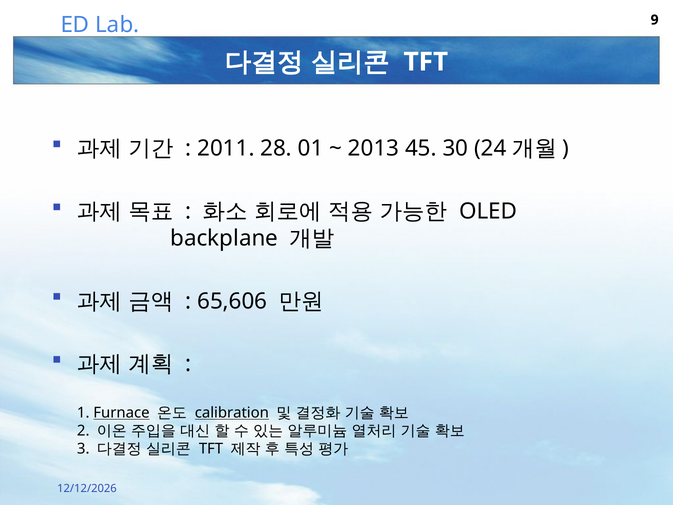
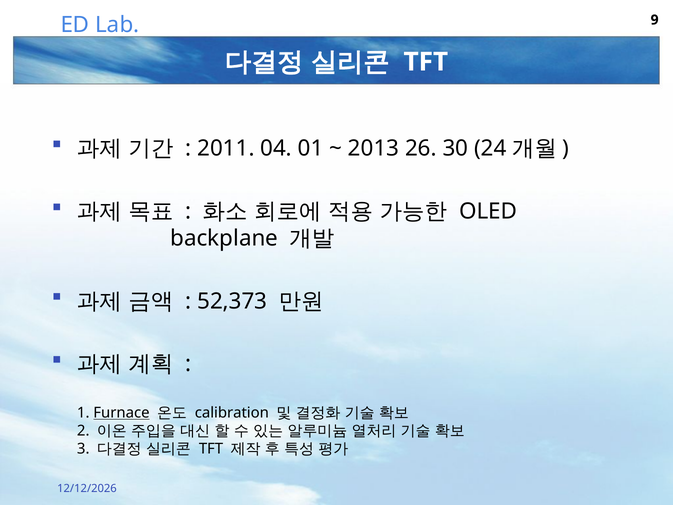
28: 28 -> 04 (276, 148)
45: 45 -> 26 (421, 148)
65,606: 65,606 -> 52,373 (232, 301)
calibration underline: present -> none (232, 413)
